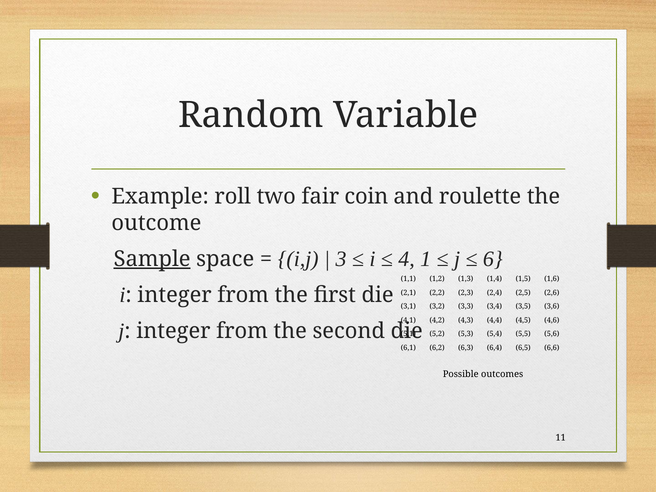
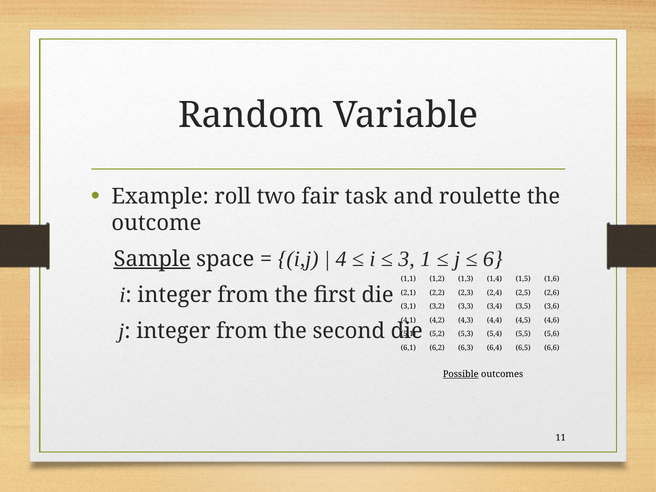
coin: coin -> task (366, 197)
3: 3 -> 4 (341, 259)
4: 4 -> 3 (407, 259)
Possible underline: none -> present (461, 374)
